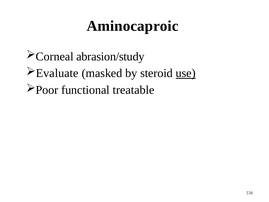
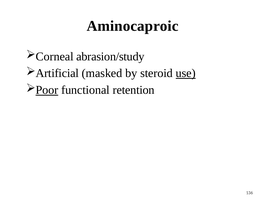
Evaluate: Evaluate -> Artificial (57, 73)
Poor underline: none -> present (47, 90)
treatable: treatable -> retention (134, 90)
